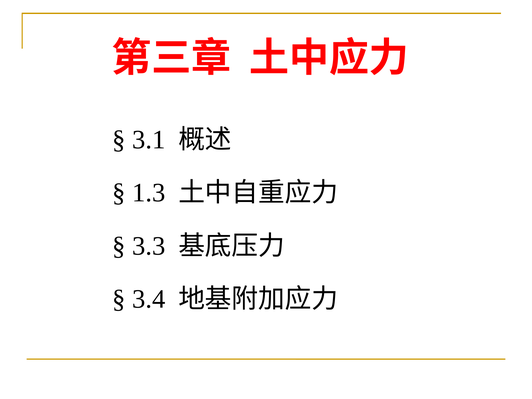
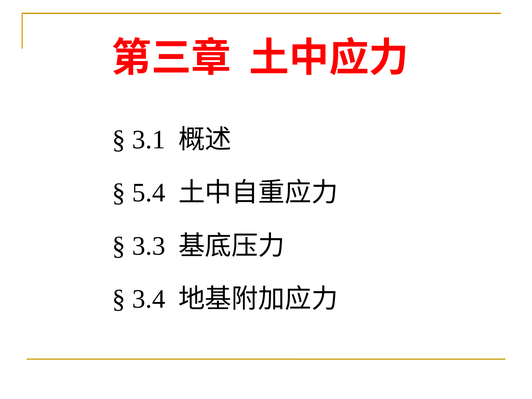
1.3: 1.3 -> 5.4 (149, 193)
